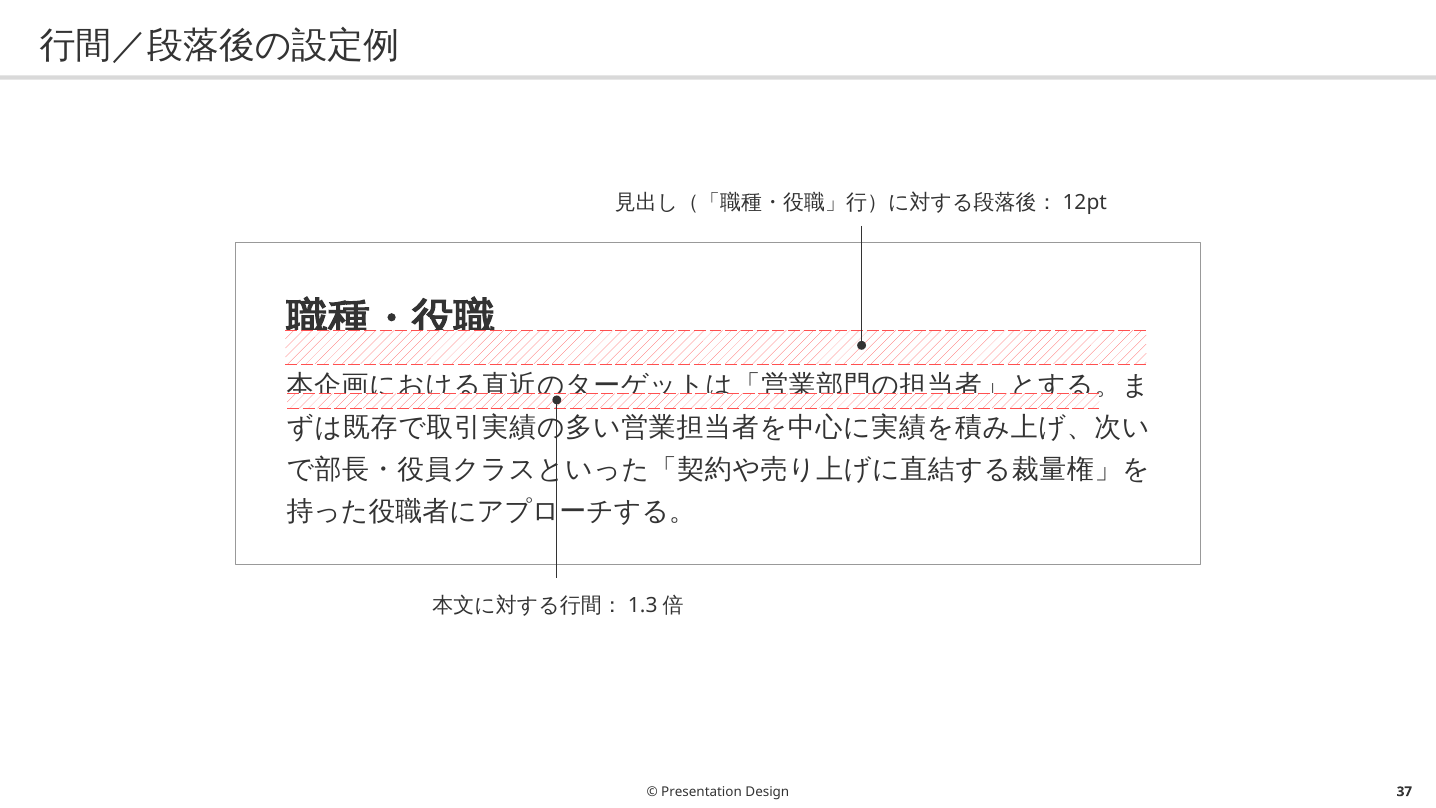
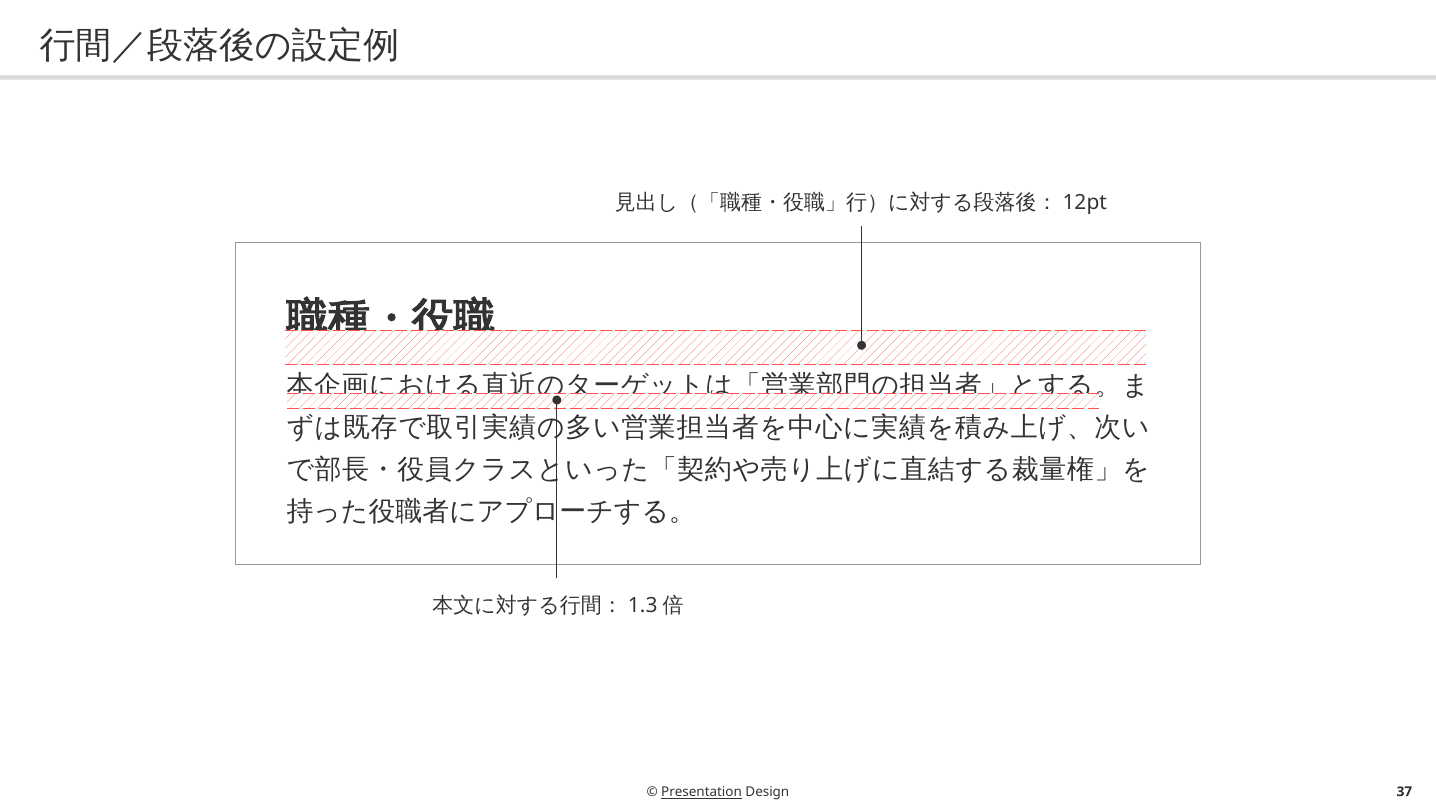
Presentation underline: none -> present (702, 792)
